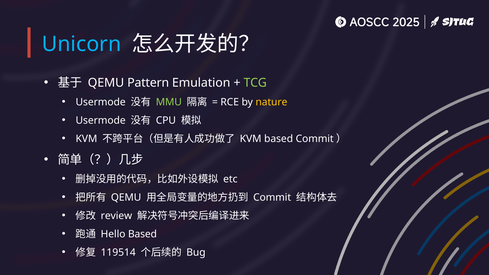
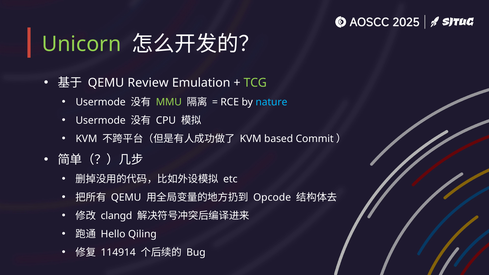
Unicorn colour: light blue -> light green (82, 44)
Pattern: Pattern -> Review (148, 83)
nature colour: yellow -> light blue (271, 102)
Commit: Commit -> Opcode (272, 197)
review: review -> clangd (116, 216)
Hello Based: Based -> Qiling (142, 234)
119514: 119514 -> 114914 (118, 252)
